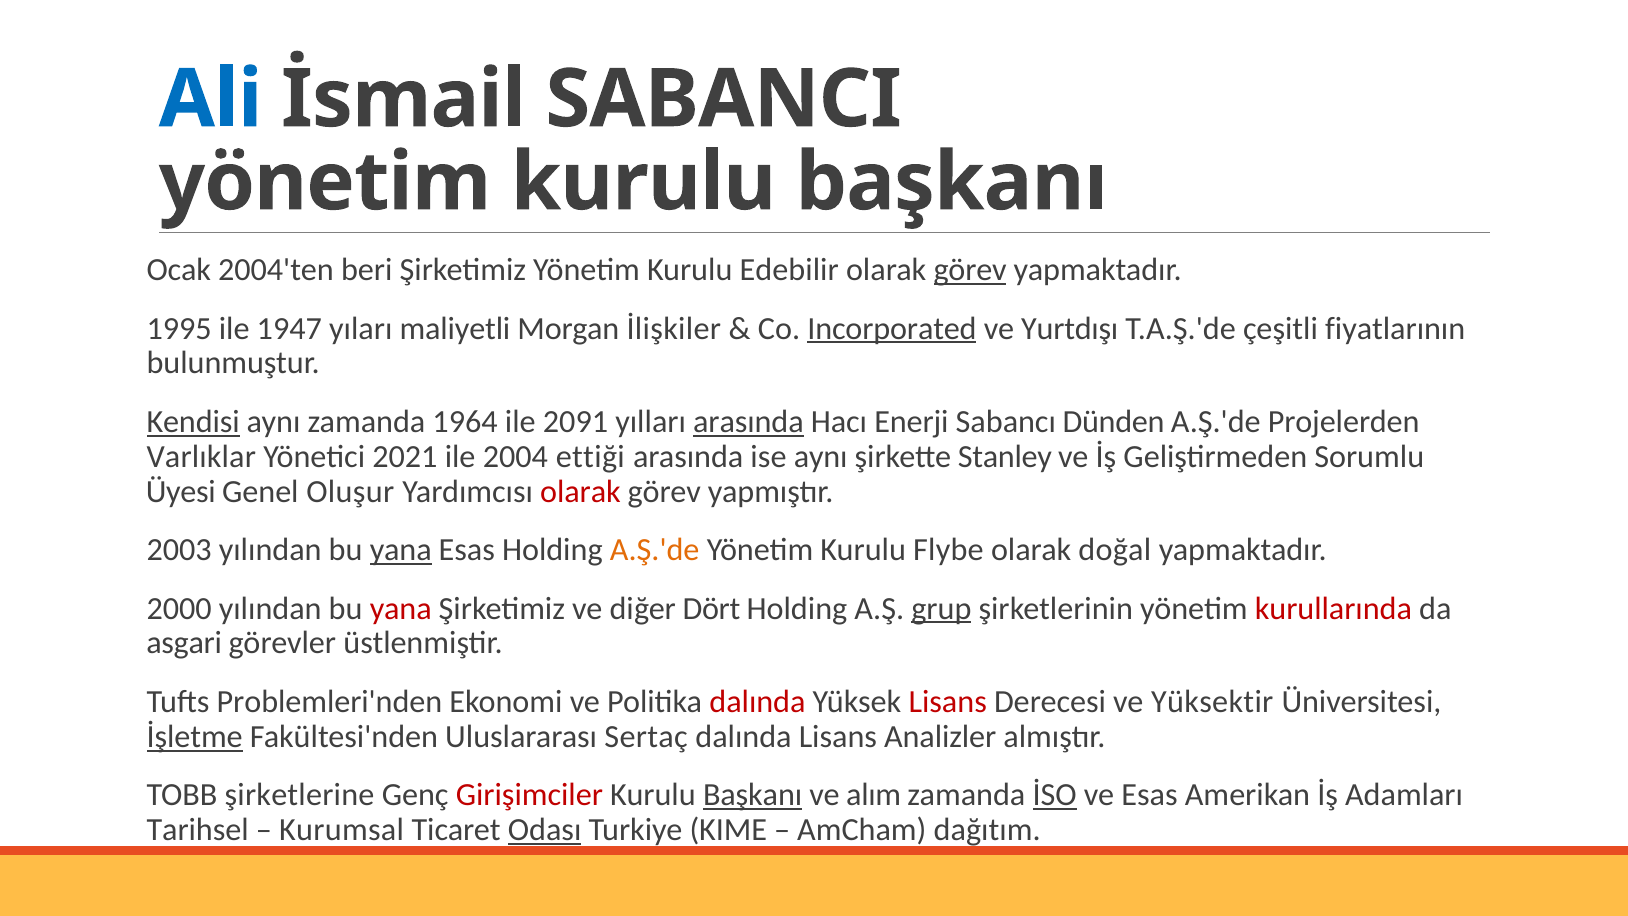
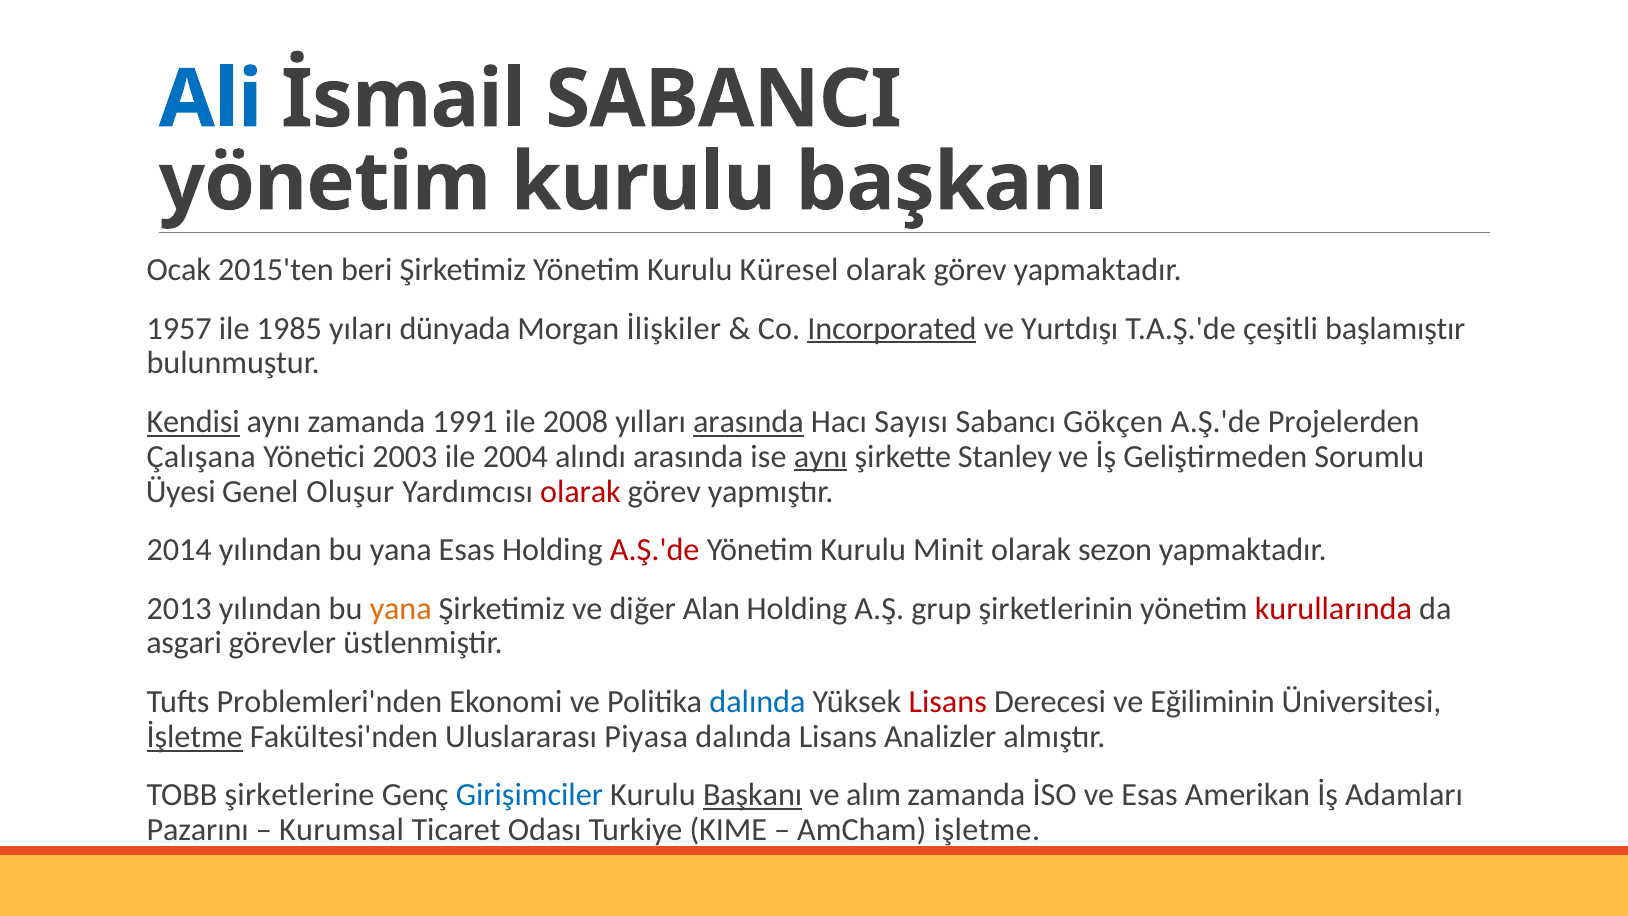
2004'ten: 2004'ten -> 2015'ten (276, 270)
Edebilir: Edebilir -> Küresel (789, 270)
görev underline: present -> none (970, 270)
1995: 1995 -> 1957 (179, 328)
1947: 1947 -> 1985 (289, 328)
maliyetli: maliyetli -> dünyada (455, 328)
fiyatlarının: fiyatlarının -> başlamıştır (1395, 328)
1964: 1964 -> 1991 (465, 422)
2091: 2091 -> 2008 (576, 422)
Enerji: Enerji -> Sayısı (911, 422)
Dünden: Dünden -> Gökçen (1113, 422)
Varlıklar: Varlıklar -> Çalışana (201, 456)
2021: 2021 -> 2003 (405, 456)
ettiği: ettiği -> alındı (591, 456)
aynı underline: none -> present (821, 456)
2003: 2003 -> 2014 (179, 550)
yana underline: present -> none (401, 550)
A.Ş.'de colour: orange -> red (655, 550)
Flybe: Flybe -> Minit (948, 550)
doğal: doğal -> sezon (1115, 550)
2000: 2000 -> 2013 (179, 608)
yana colour: red -> orange (401, 608)
Dört: Dört -> Alan (711, 608)
grup underline: present -> none (941, 608)
dalında colour: red -> blue (757, 702)
Yüksektir: Yüksektir -> Eğiliminin (1213, 702)
Sertaç: Sertaç -> Piyasa (646, 737)
Girişimciler colour: red -> blue (529, 795)
İSO underline: present -> none (1055, 795)
Tarihsel: Tarihsel -> Pazarını (198, 830)
Odası underline: present -> none (545, 830)
dağıtım: dağıtım -> işletme (987, 830)
